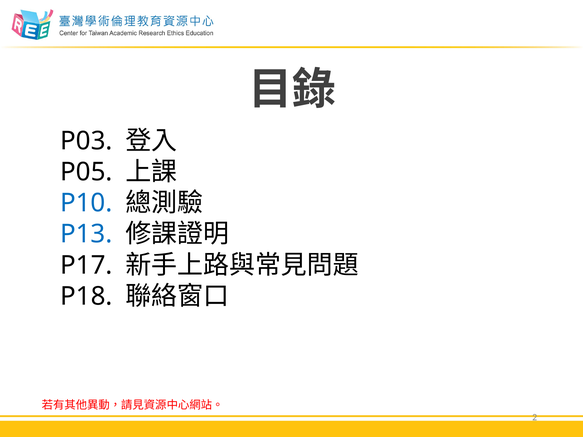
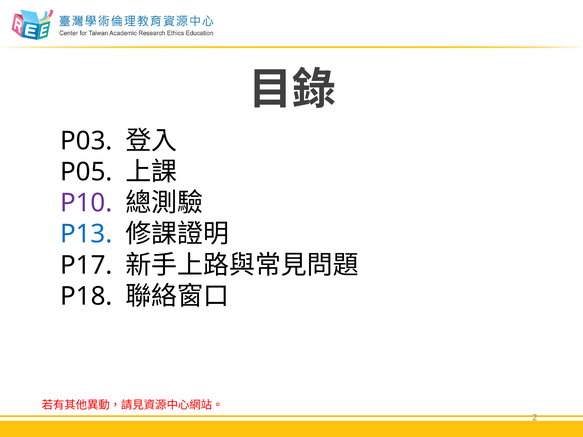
P10 colour: blue -> purple (86, 203)
